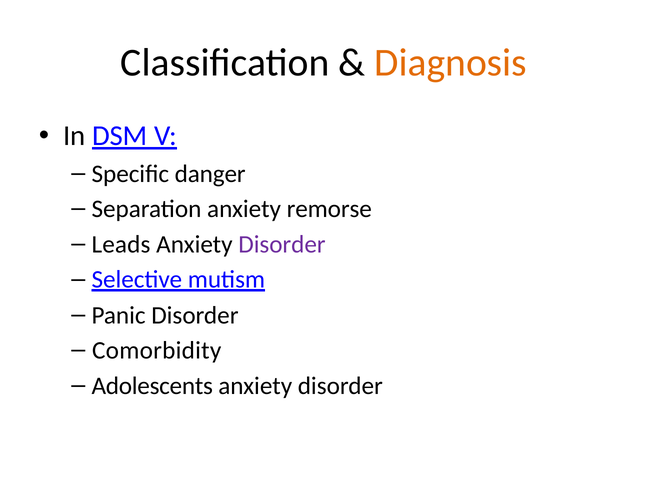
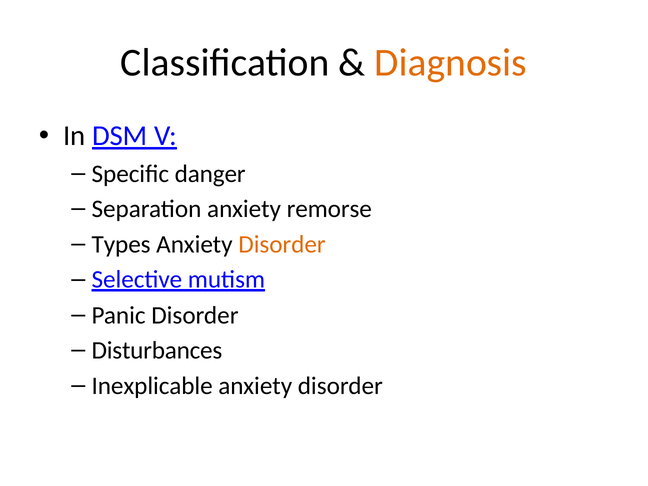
Leads: Leads -> Types (121, 244)
Disorder colour: purple -> orange (282, 244)
Comorbidity: Comorbidity -> Disturbances (157, 351)
Adolescents: Adolescents -> Inexplicable (152, 386)
